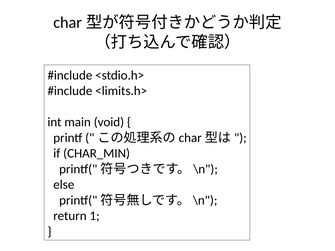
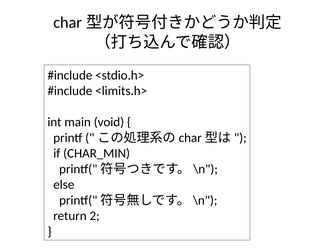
1: 1 -> 2 (95, 216)
